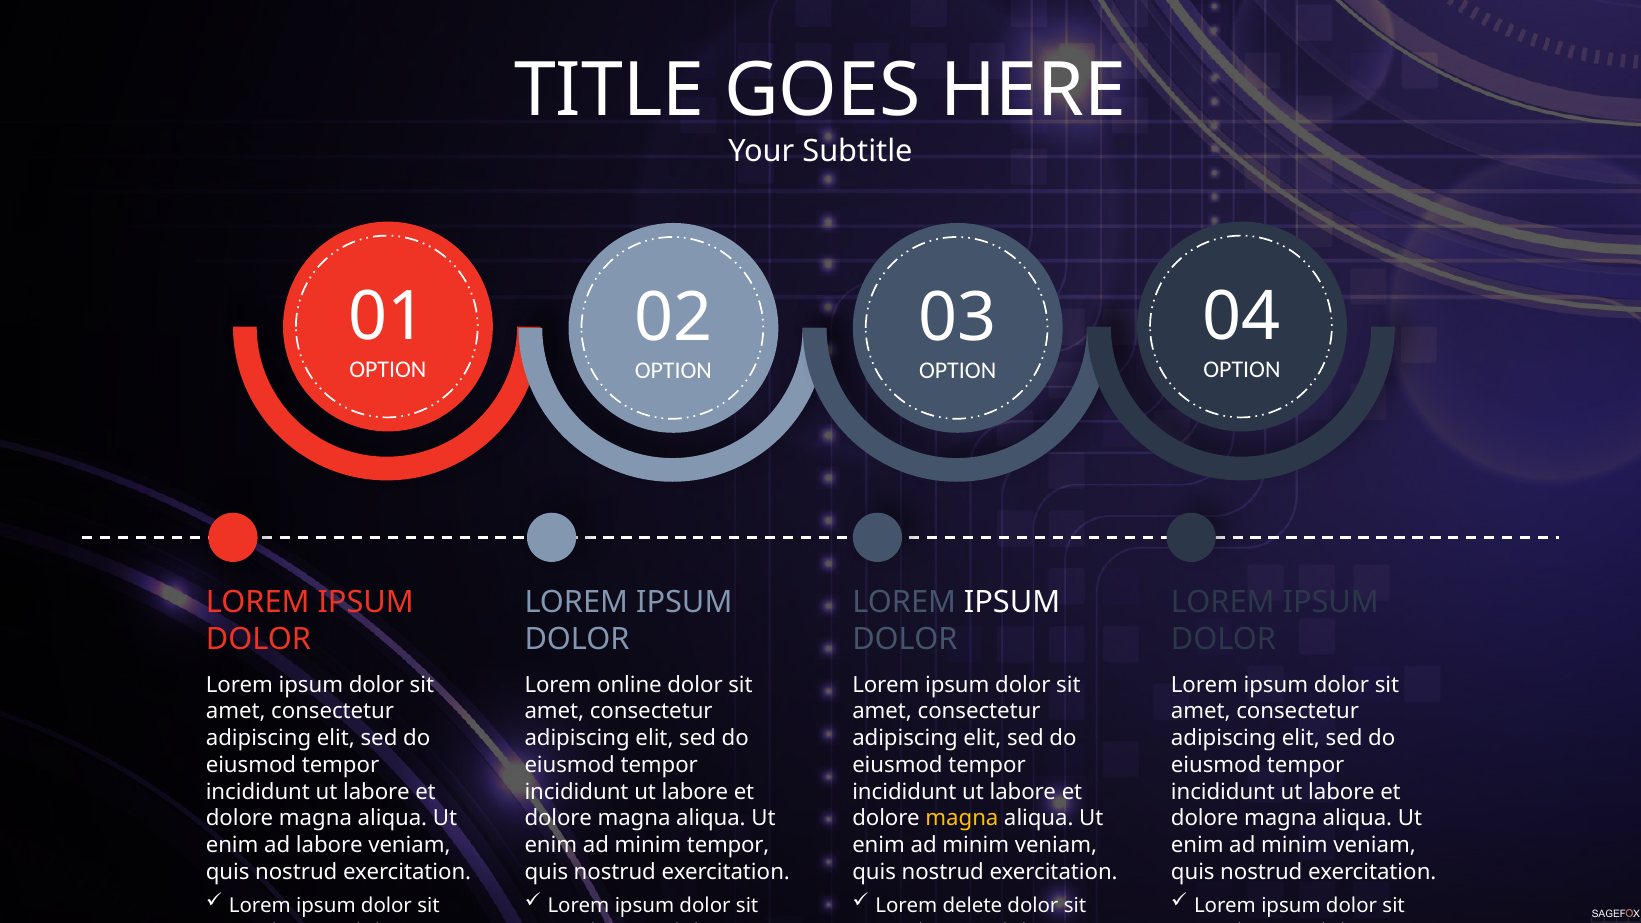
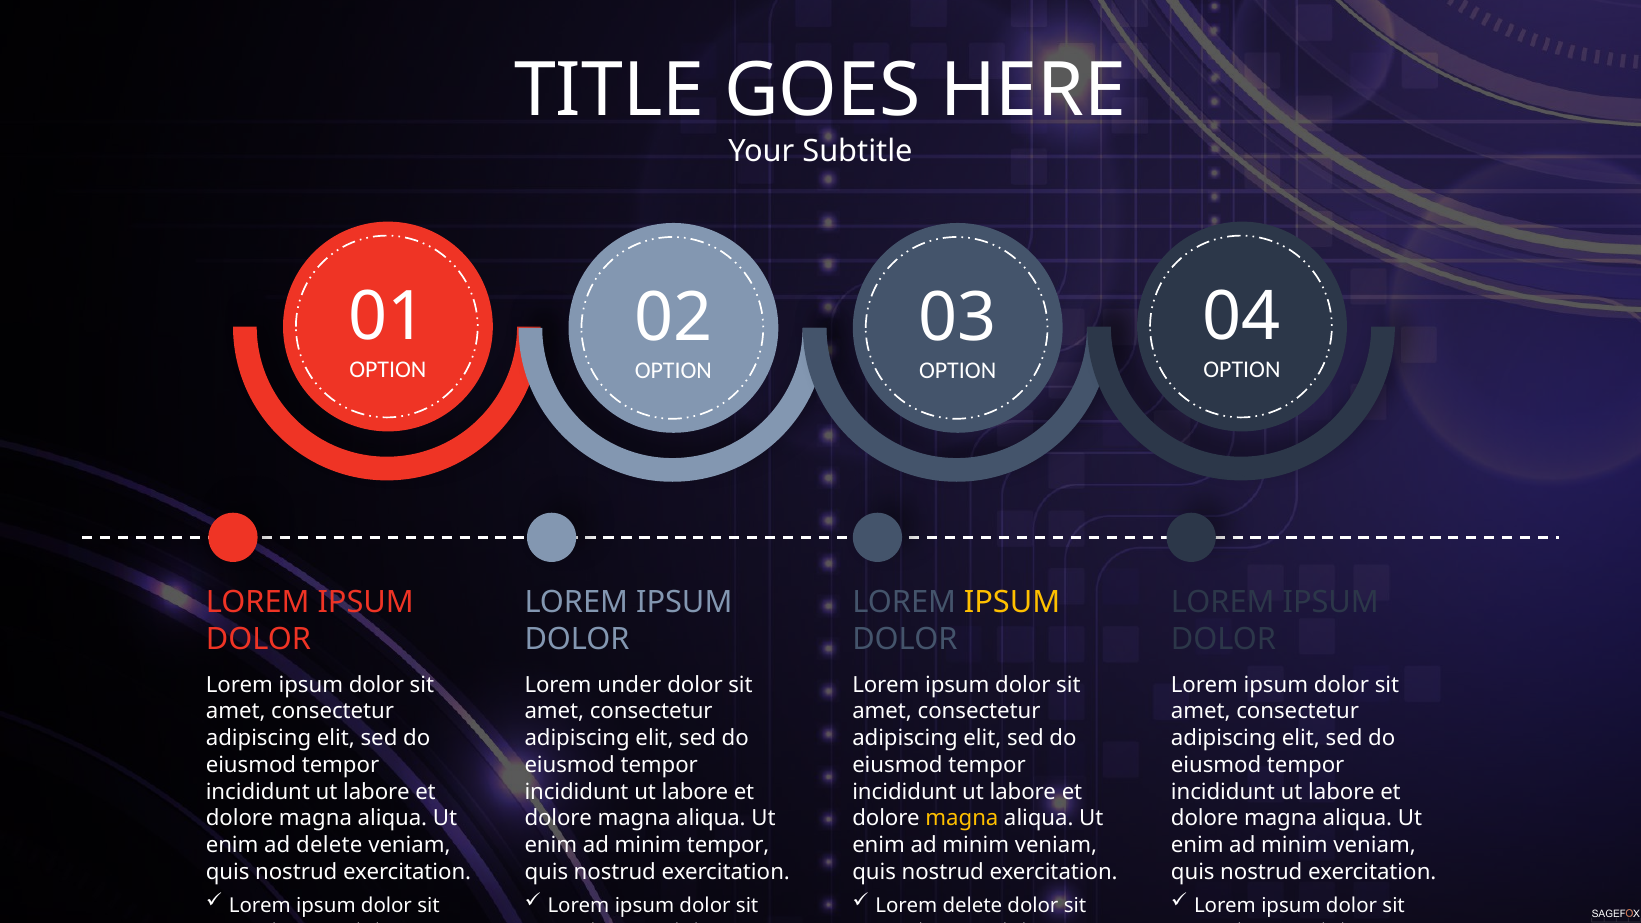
IPSUM colour: white -> yellow (1012, 602)
online: online -> under (629, 685)
ad labore: labore -> delete (329, 845)
